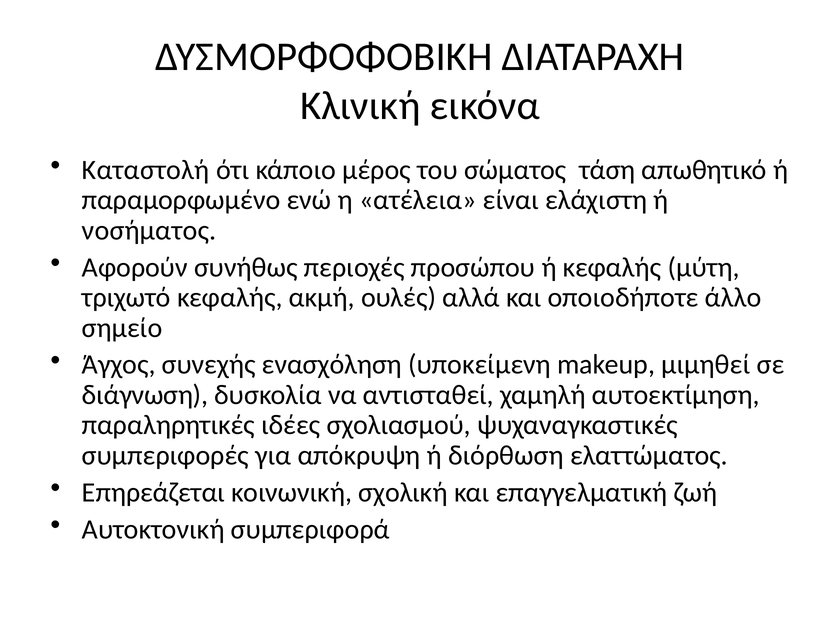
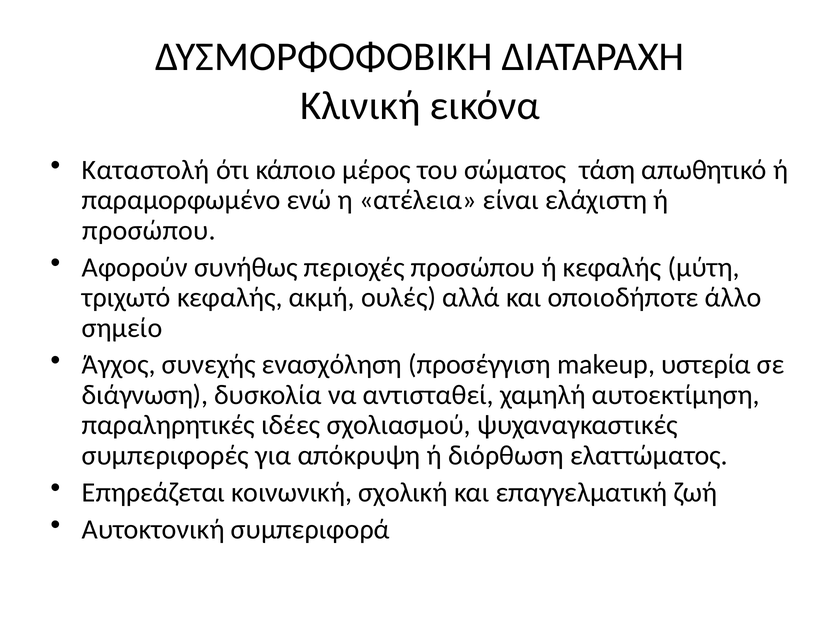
νοσήματος: νοσήματος -> προσώπου (149, 230)
υποκείμενη: υποκείμενη -> προσέγγιση (480, 365)
μιμηθεί: μιμηθεί -> υστερία (706, 365)
